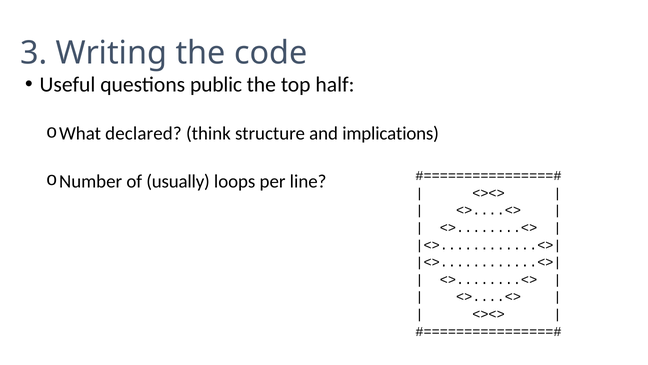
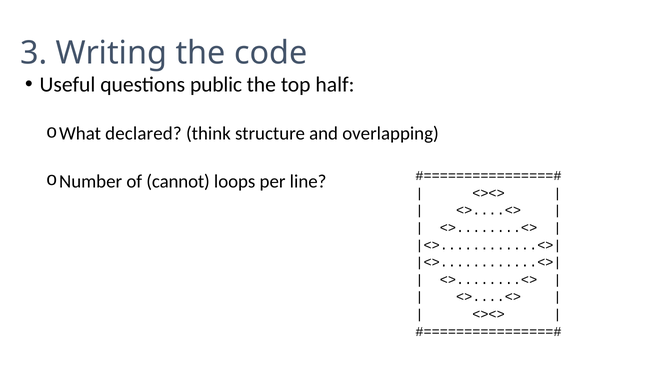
implications: implications -> overlapping (391, 133)
usually: usually -> cannot (178, 181)
